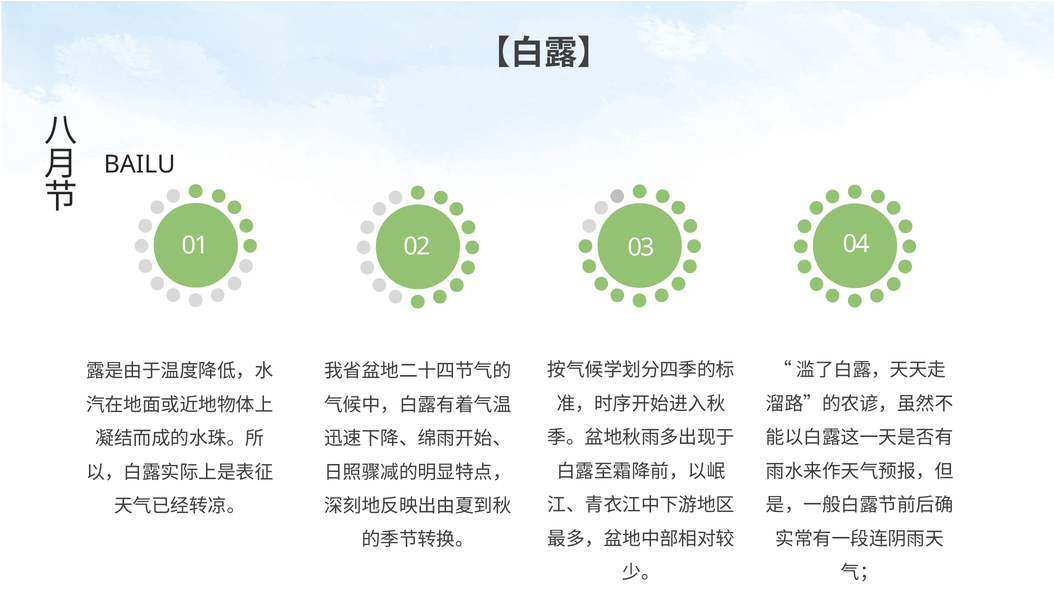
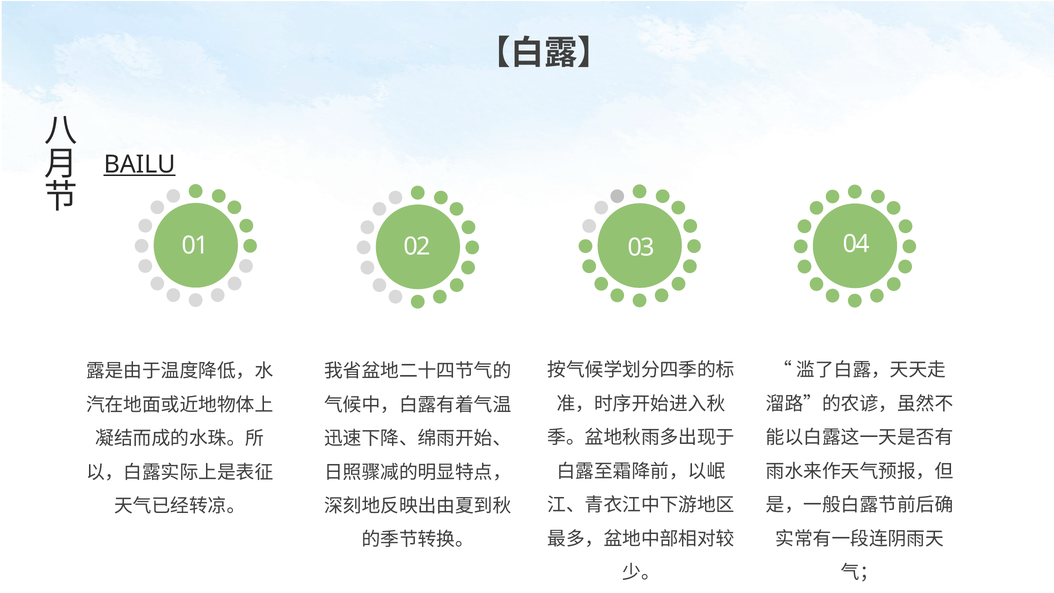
BAILU underline: none -> present (140, 165)
